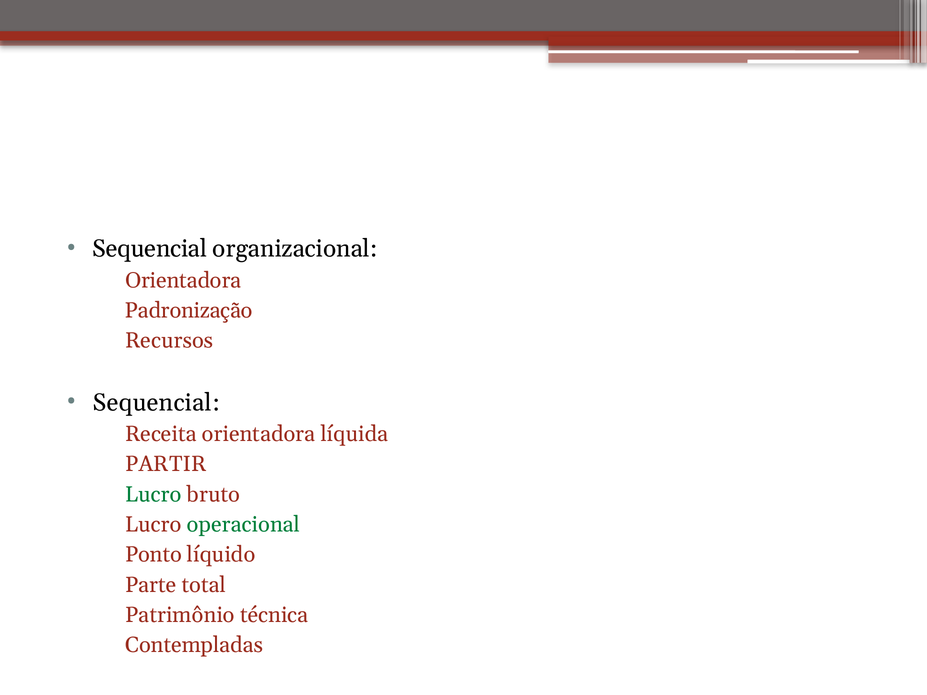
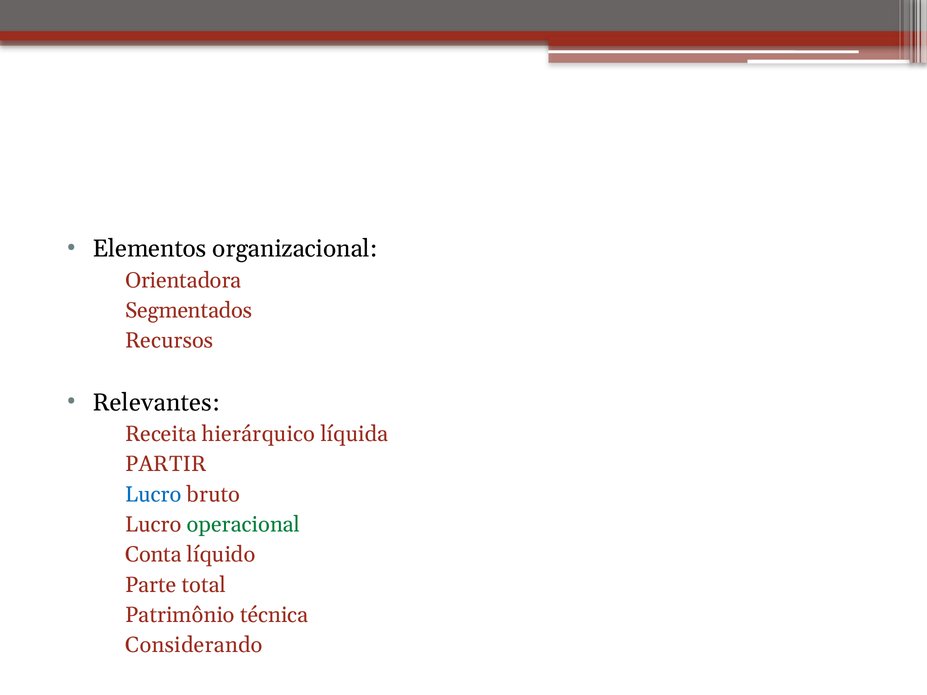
Sequencial: Sequencial -> Elementos (150, 249)
Padronização: Padronização -> Segmentados (189, 311)
Sequencial: Sequencial -> Relevantes (156, 403)
Receita orientadora: orientadora -> hierárquico (259, 434)
Lucro colour: green -> blue (153, 495)
Ponto: Ponto -> Conta (153, 555)
Contempladas: Contempladas -> Considerando (194, 645)
